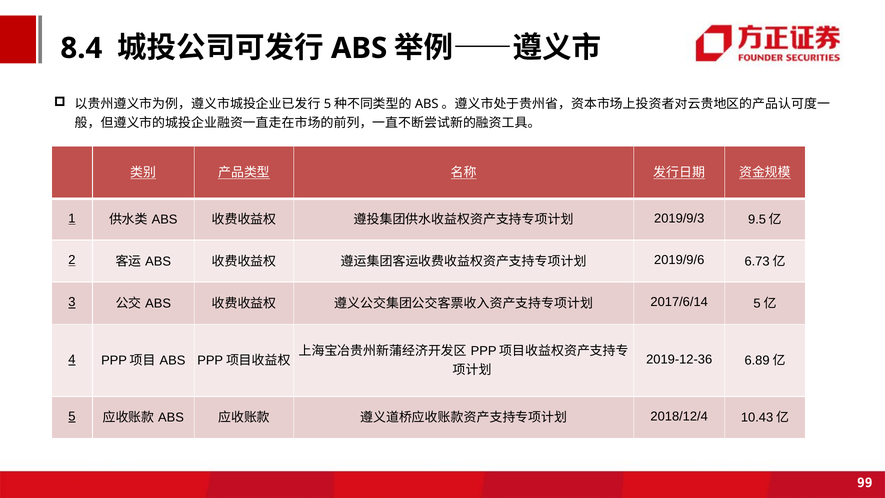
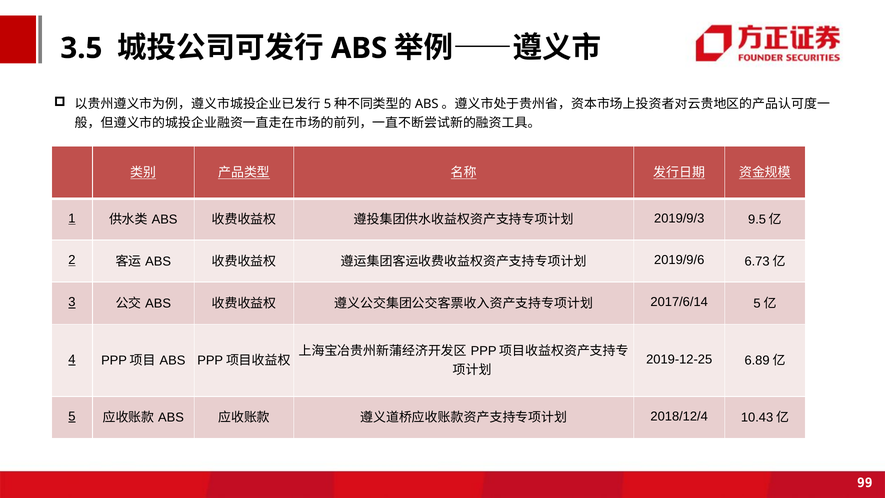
8.4: 8.4 -> 3.5 (81, 48)
2019-12-36: 2019-12-36 -> 2019-12-25 (679, 359)
